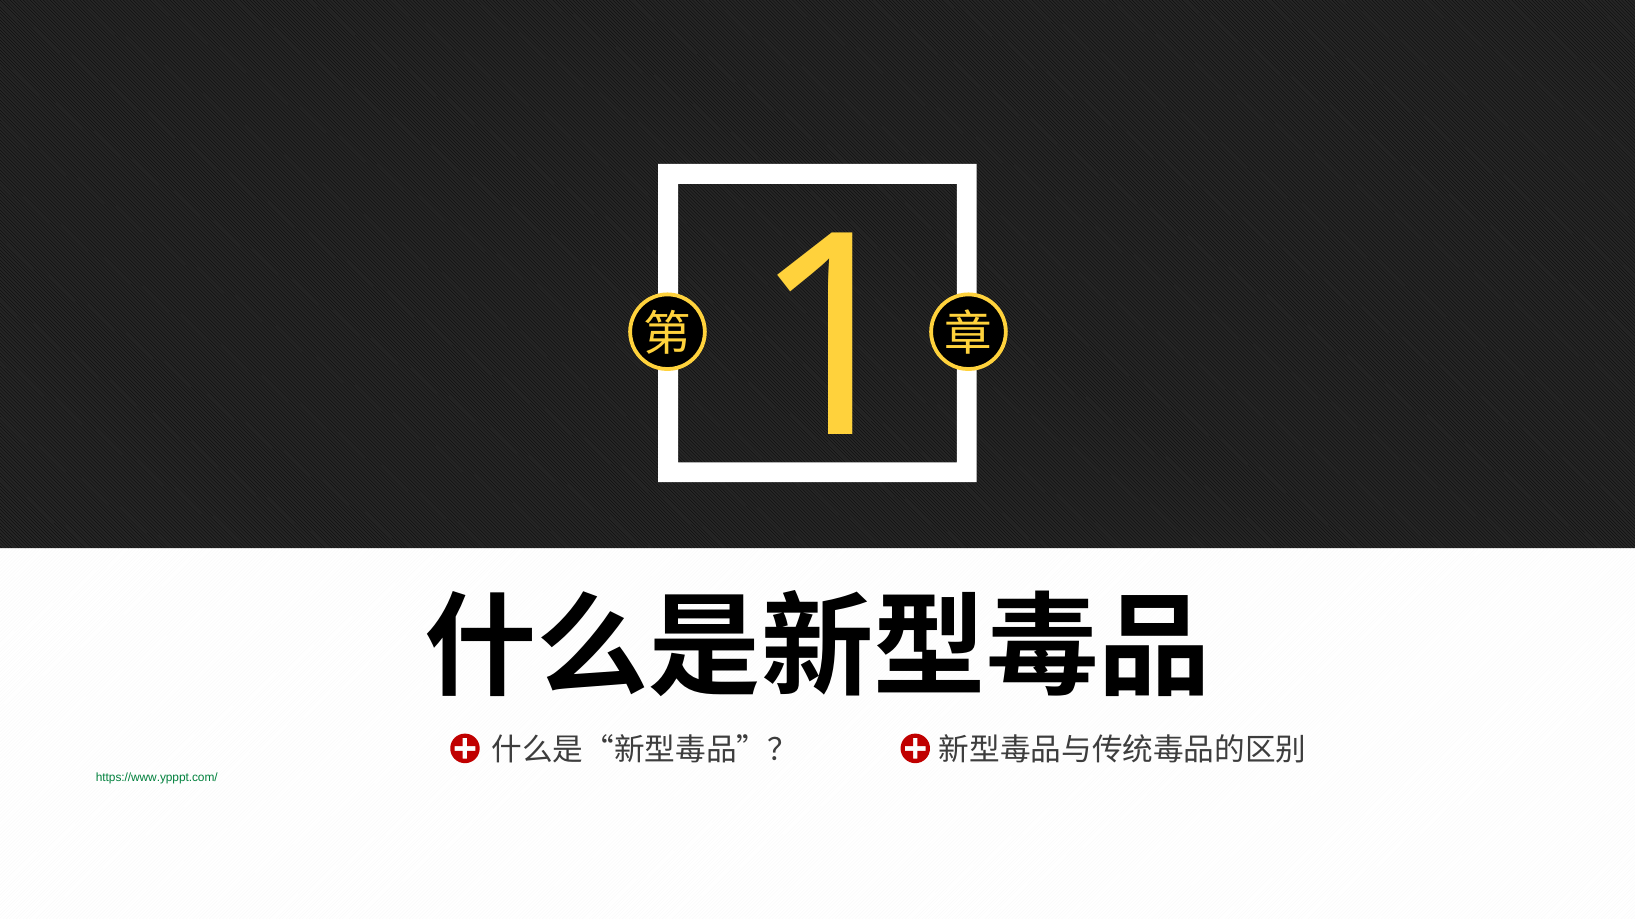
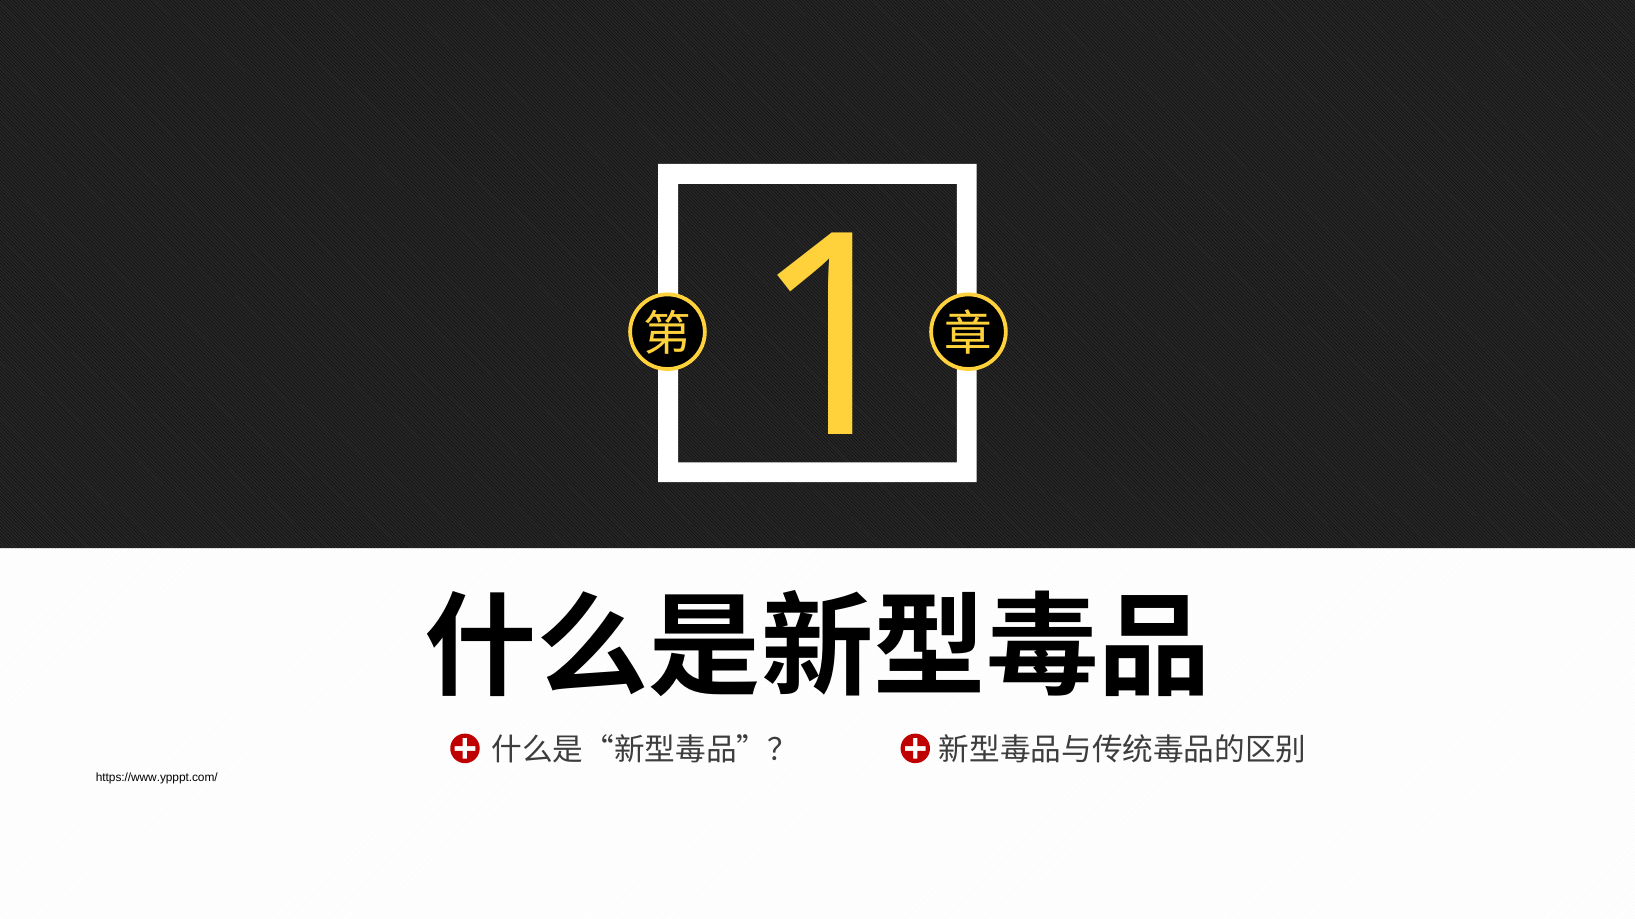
https://www.ypppt.com/ colour: green -> black (157, 777)
